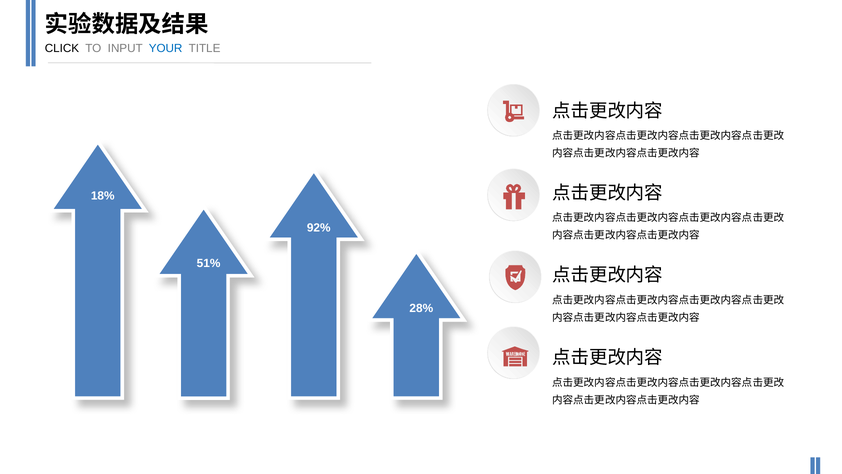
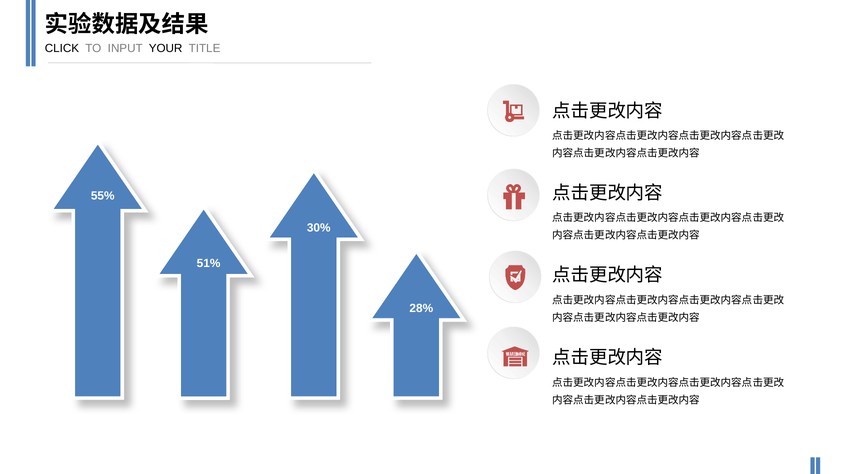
YOUR colour: blue -> black (166, 48)
18%: 18% -> 55% (103, 196)
92%: 92% -> 30% (319, 228)
